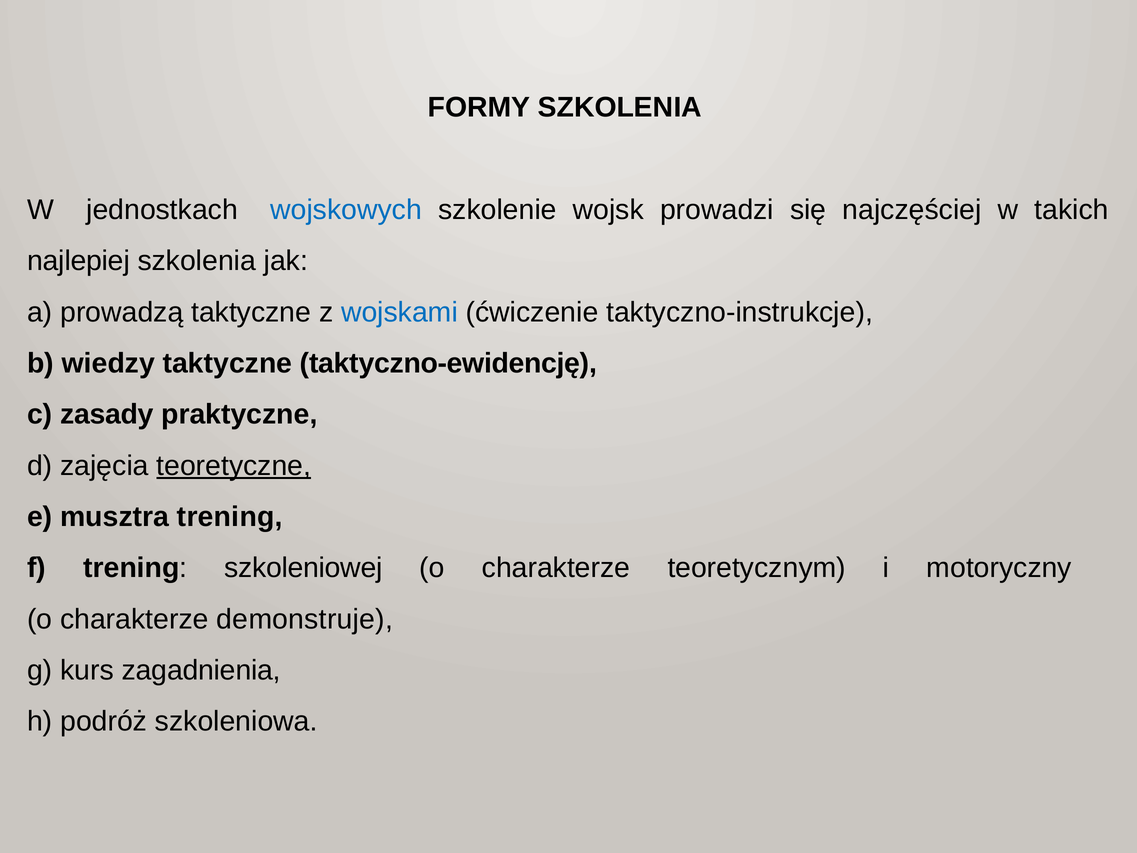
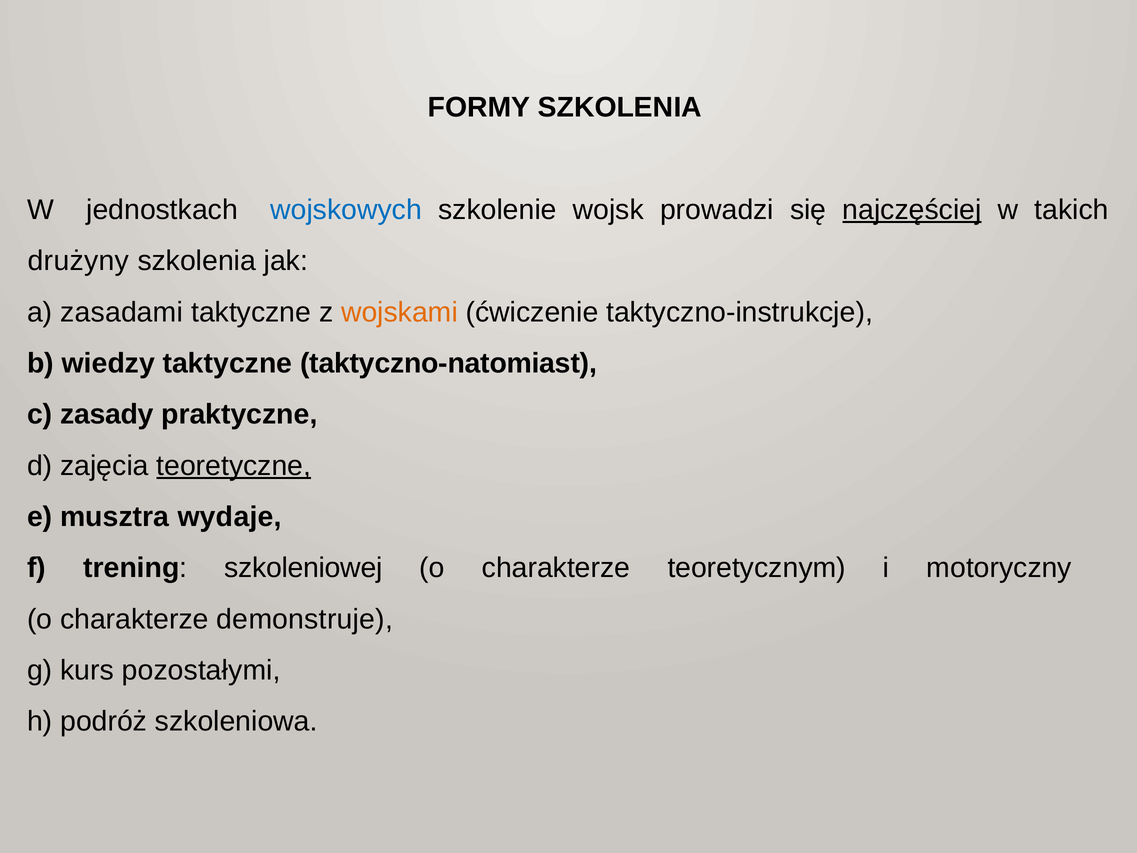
najczęściej underline: none -> present (912, 210)
najlepiej: najlepiej -> drużyny (78, 261)
prowadzą: prowadzą -> zasadami (122, 312)
wojskami colour: blue -> orange (399, 312)
taktyczno-ewidencję: taktyczno-ewidencję -> taktyczno-natomiast (448, 363)
musztra trening: trening -> wydaje (230, 517)
zagadnienia: zagadnienia -> pozostałymi (201, 670)
